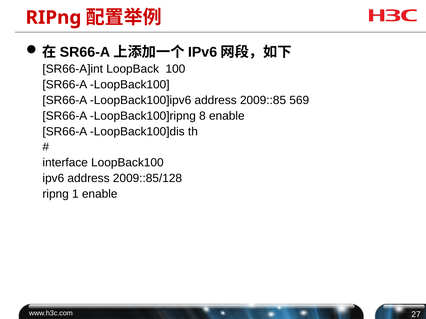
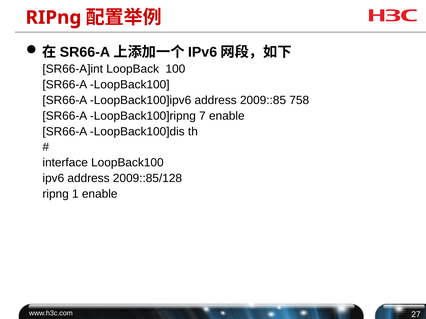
569: 569 -> 758 (299, 100)
8: 8 -> 7 (202, 116)
